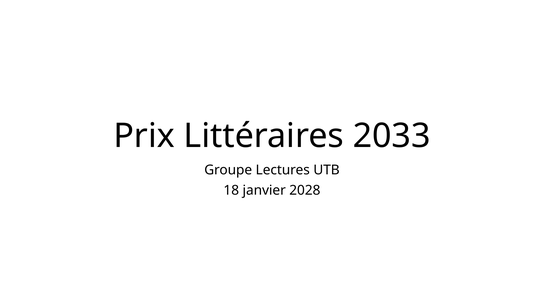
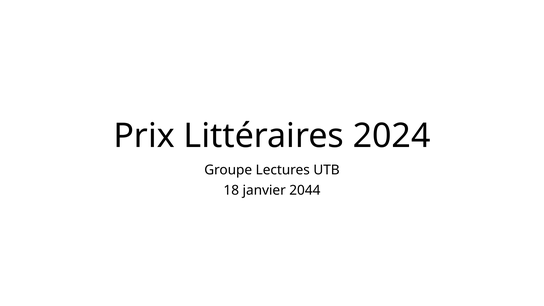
2033: 2033 -> 2024 (392, 136)
2028: 2028 -> 2044 (305, 190)
